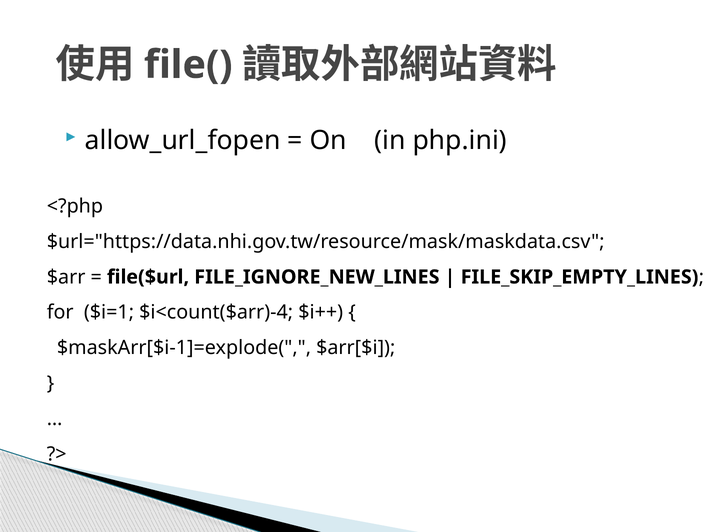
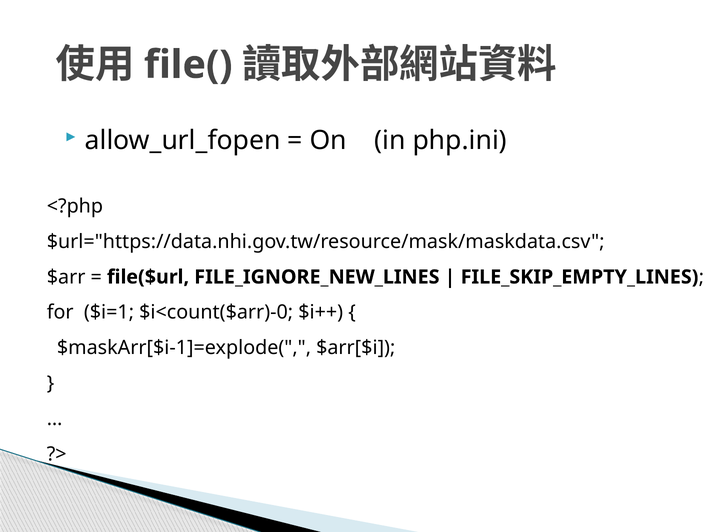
$i<count($arr)-4: $i<count($arr)-4 -> $i<count($arr)-0 (216, 312)
